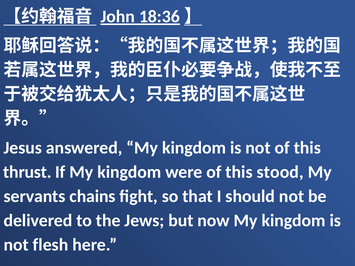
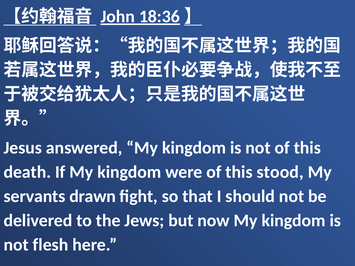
thrust: thrust -> death (27, 172)
chains: chains -> drawn (93, 196)
